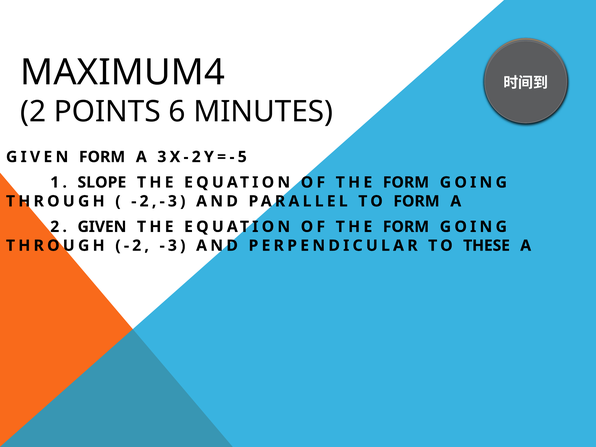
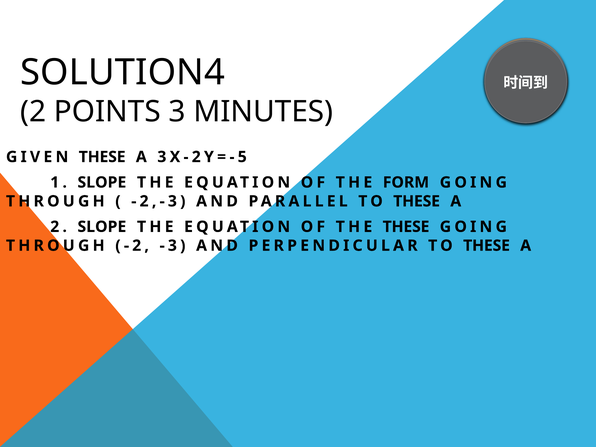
MAXIMUM4: MAXIMUM4 -> SOLUTION4 (123, 72)
POINTS 6: 6 -> 3 (177, 112)
GIVEN FORM: FORM -> THESE (102, 157)
PARALLEL TO FORM: FORM -> THESE (417, 201)
2 GIVEN: GIVEN -> SLOPE (102, 227)
FORM: FORM -> THESE (406, 227)
